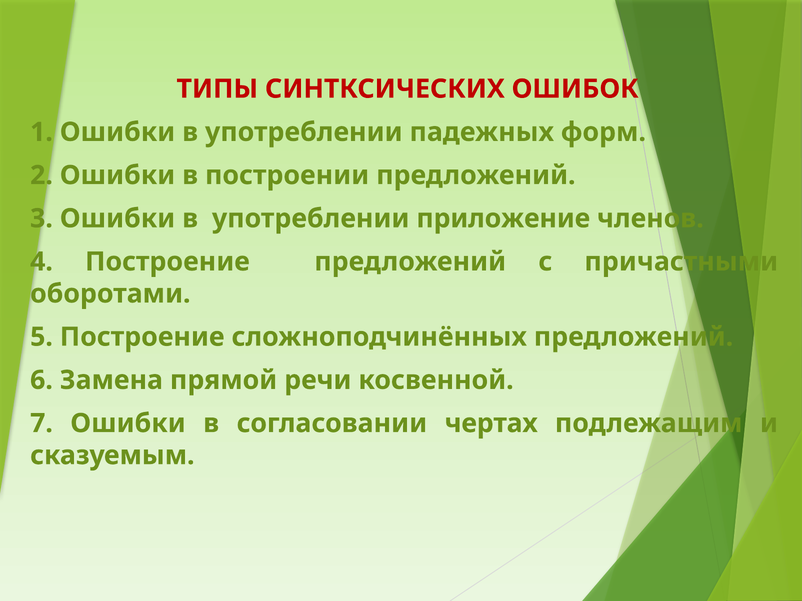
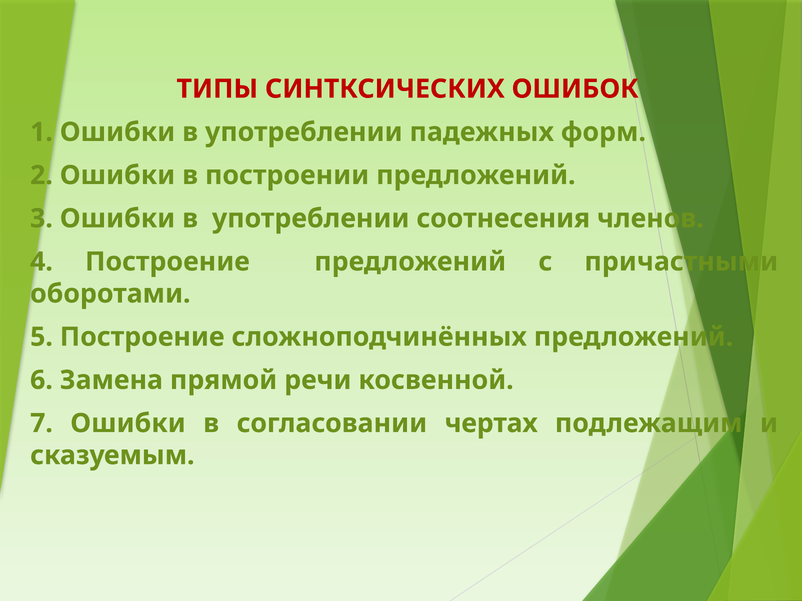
приложение: приложение -> соотнесения (503, 219)
